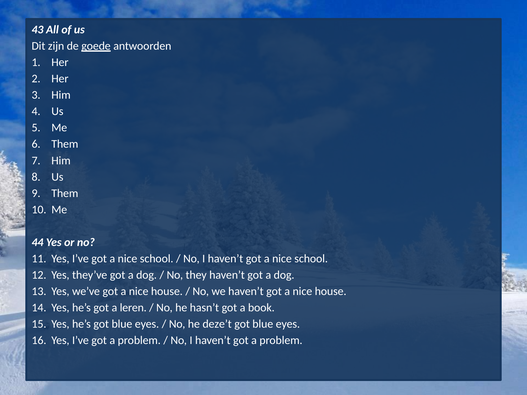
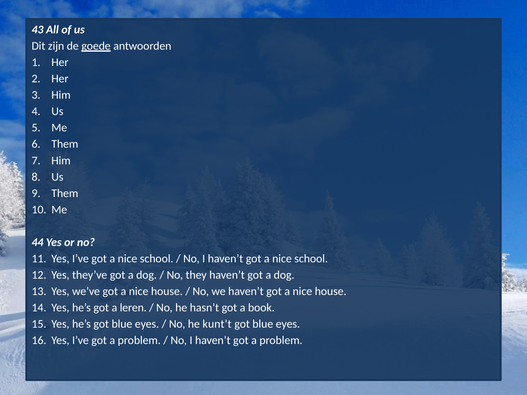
deze’t: deze’t -> kunt’t (217, 324)
